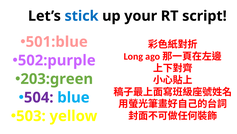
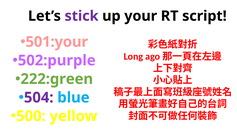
stick colour: blue -> purple (82, 16)
501:blue: 501:blue -> 501:your (57, 42)
203:green: 203:green -> 222:green (57, 79)
503: 503 -> 500 (31, 116)
